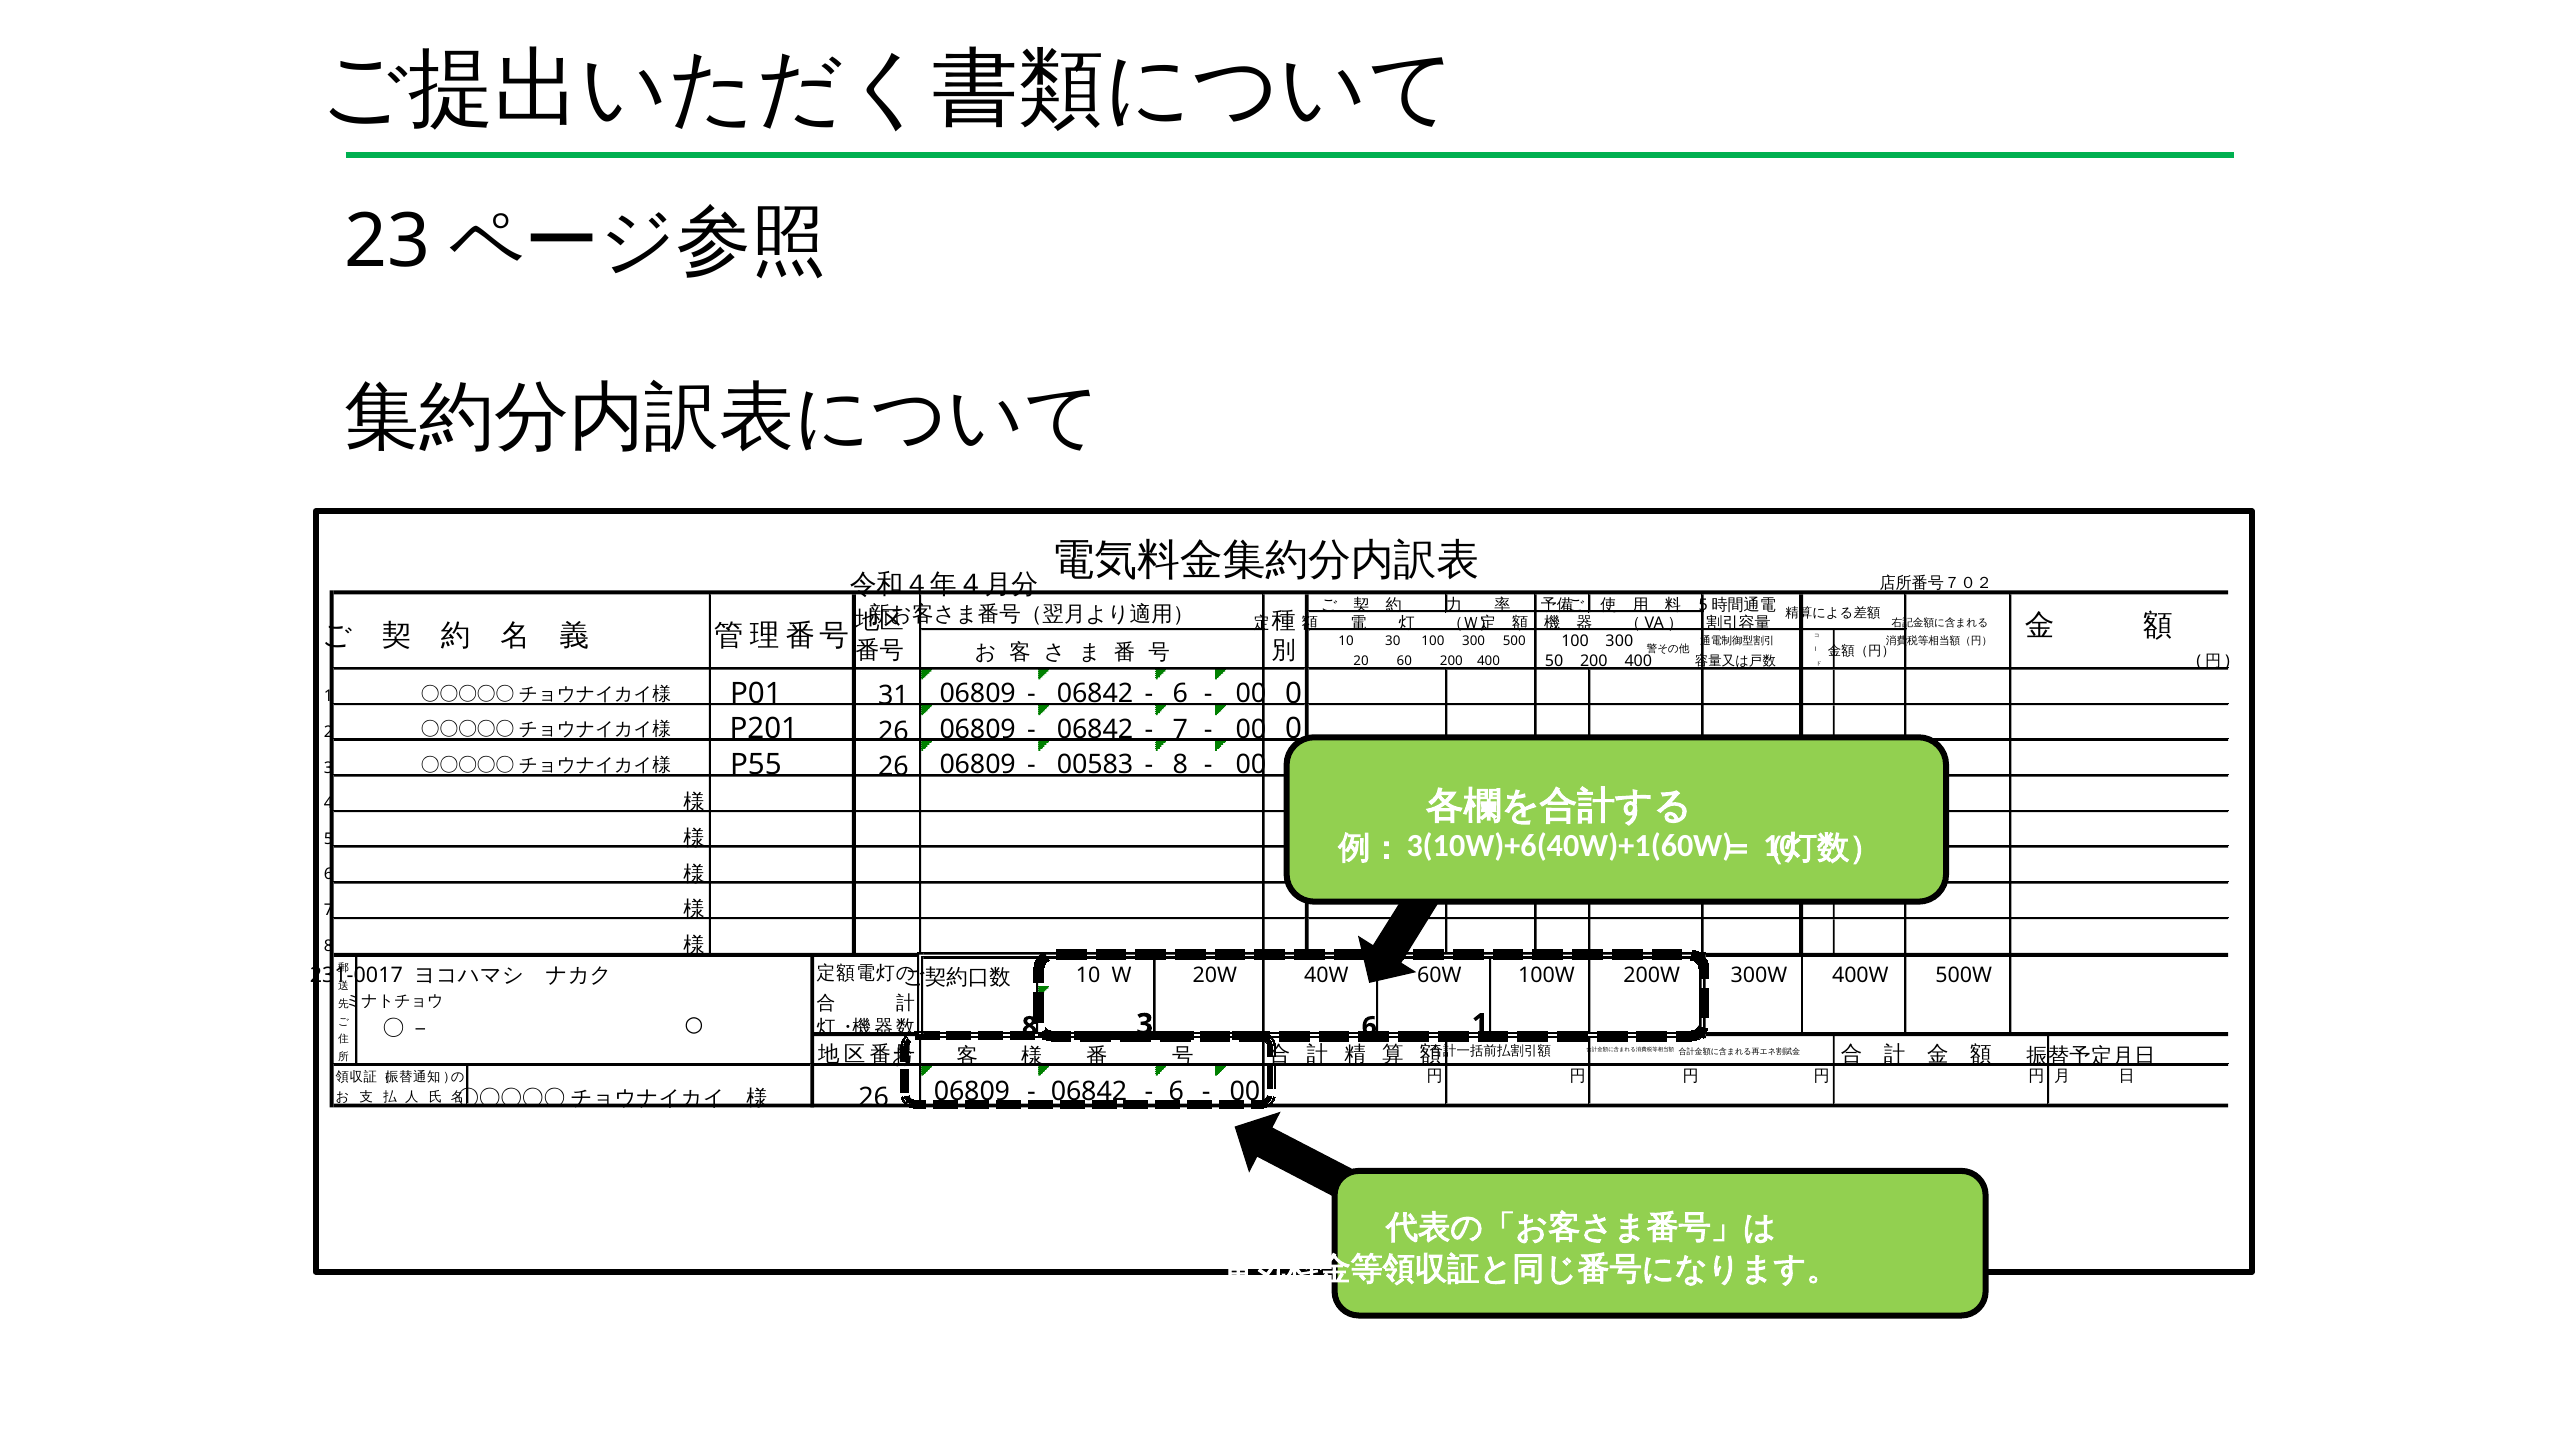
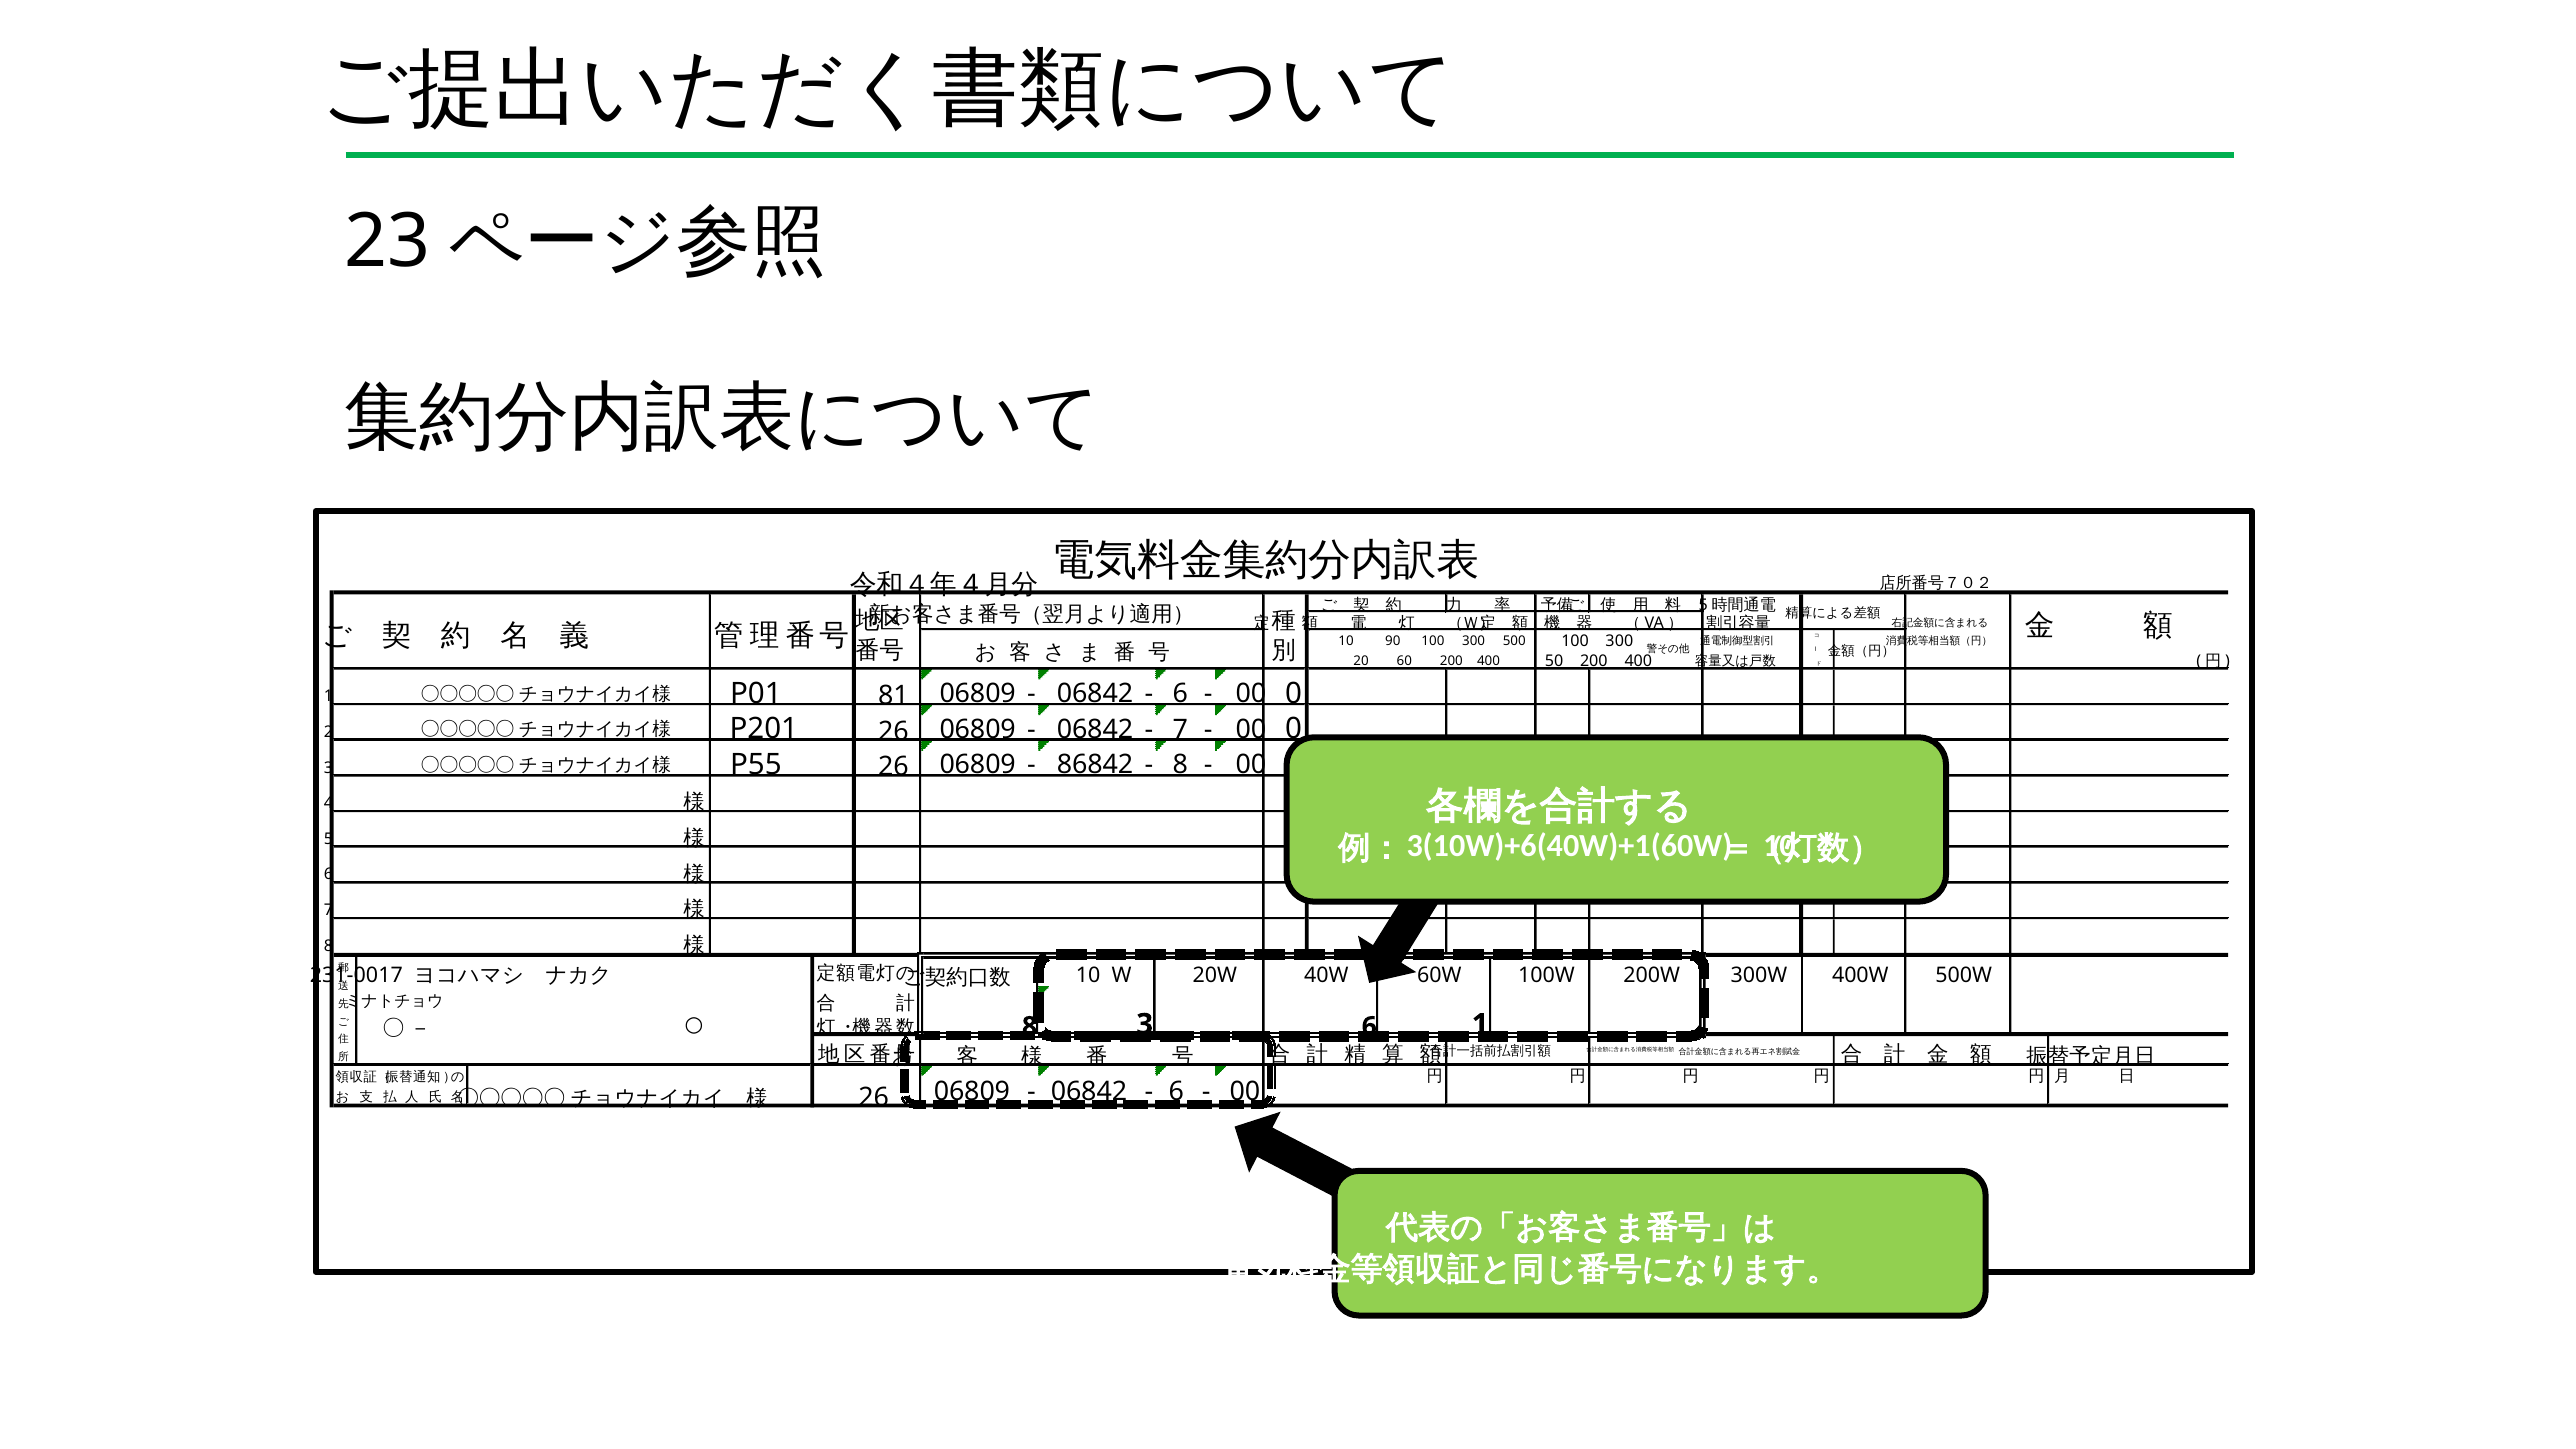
30: 30 -> 90 (1393, 641)
31: 31 -> 81 (893, 695)
00583: 00583 -> 86842 (1095, 765)
